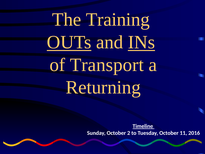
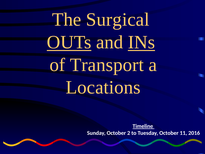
Training: Training -> Surgical (118, 20)
Returning: Returning -> Locations (103, 87)
